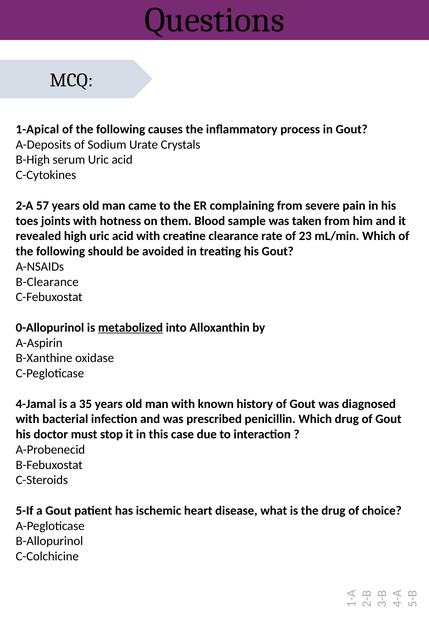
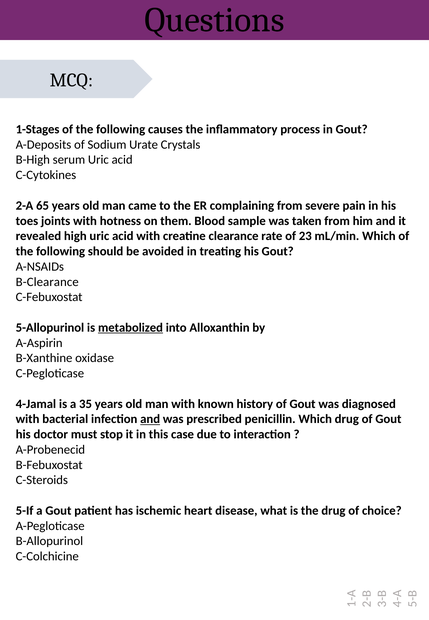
1-Apical: 1-Apical -> 1-Stages (38, 129)
57: 57 -> 65 (43, 205)
0-Allopurinol: 0-Allopurinol -> 5-Allopurinol (50, 327)
and underline: none -> present (150, 419)
